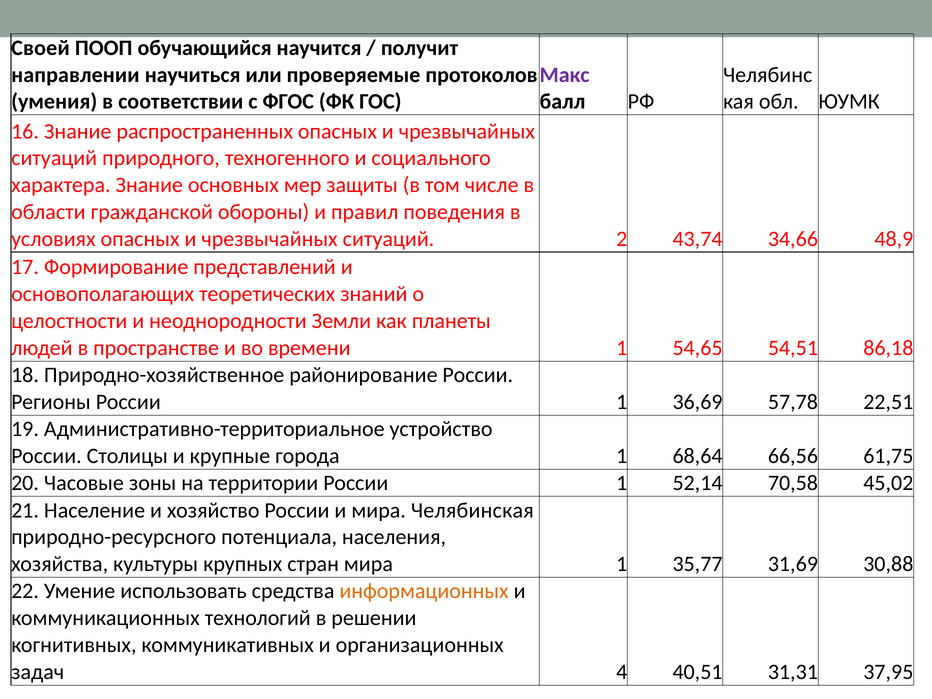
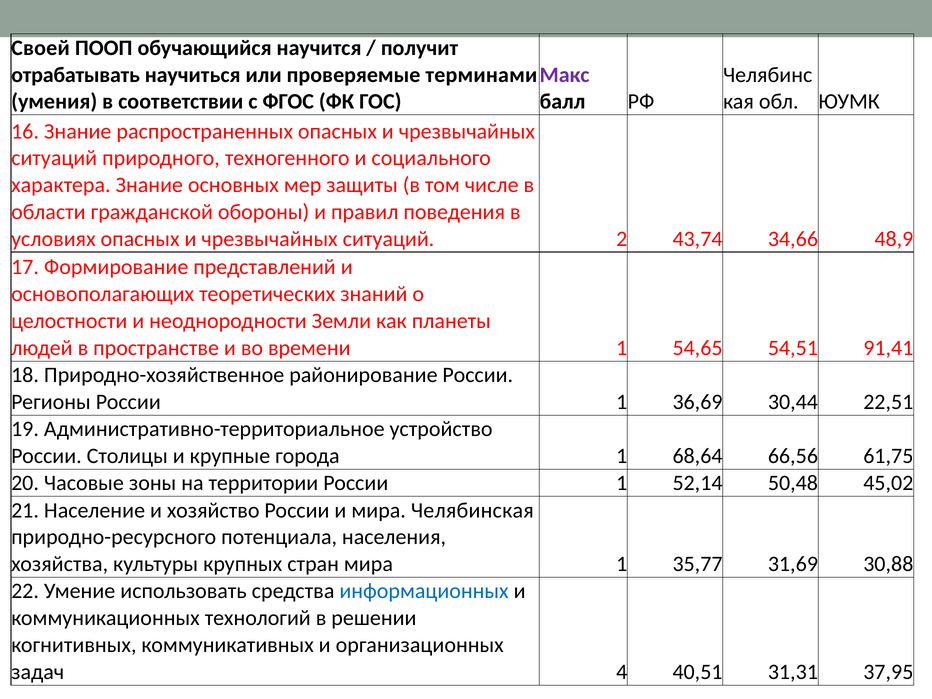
направлении: направлении -> отрабатывать (76, 75)
протоколов: протоколов -> терминами (481, 75)
86,18: 86,18 -> 91,41 (888, 348)
57,78: 57,78 -> 30,44 (793, 402)
70,58: 70,58 -> 50,48 (793, 483)
информационных colour: orange -> blue (424, 591)
